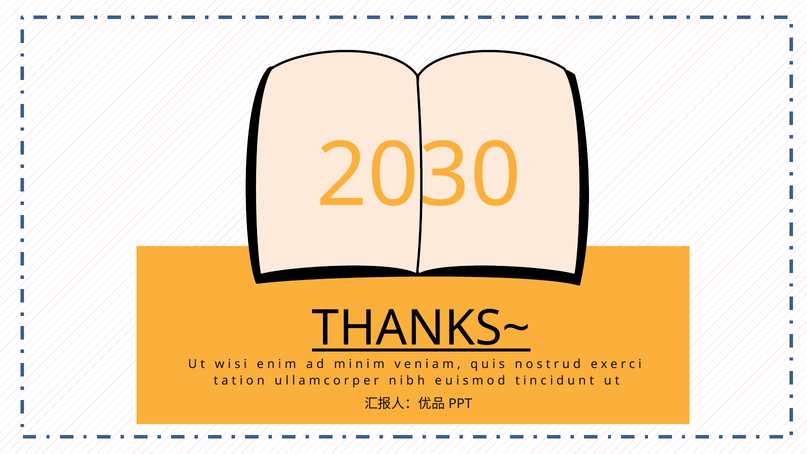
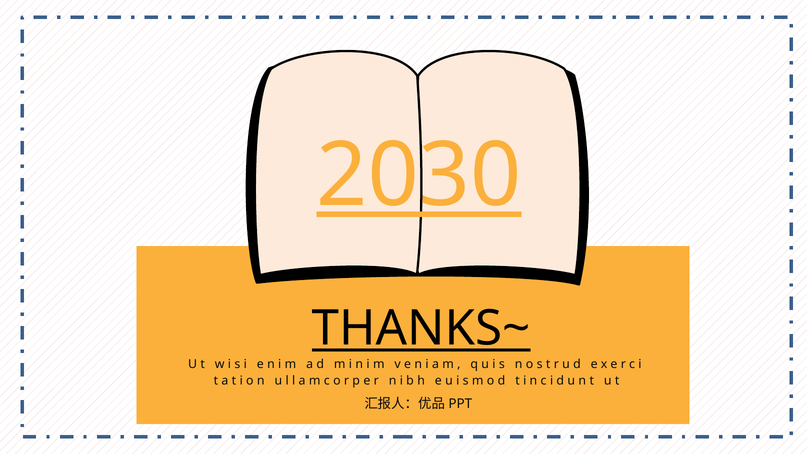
2030 underline: none -> present (419, 175)
